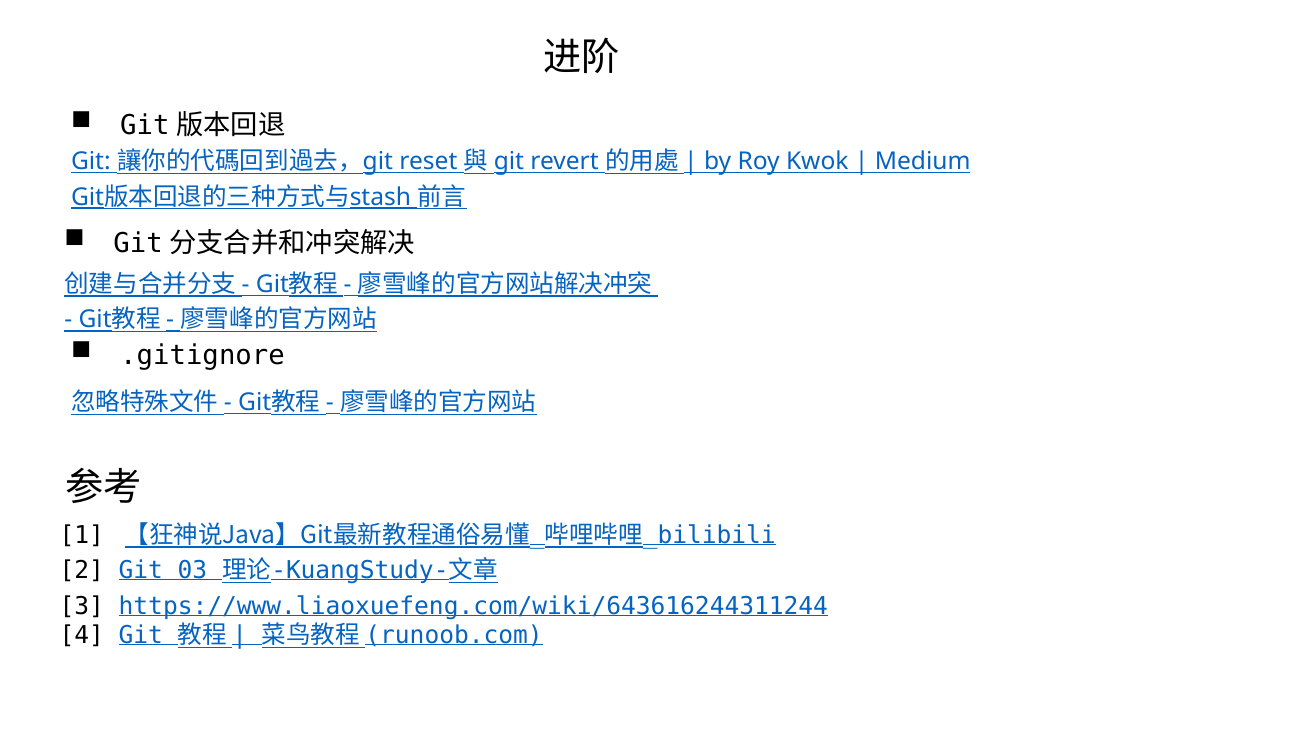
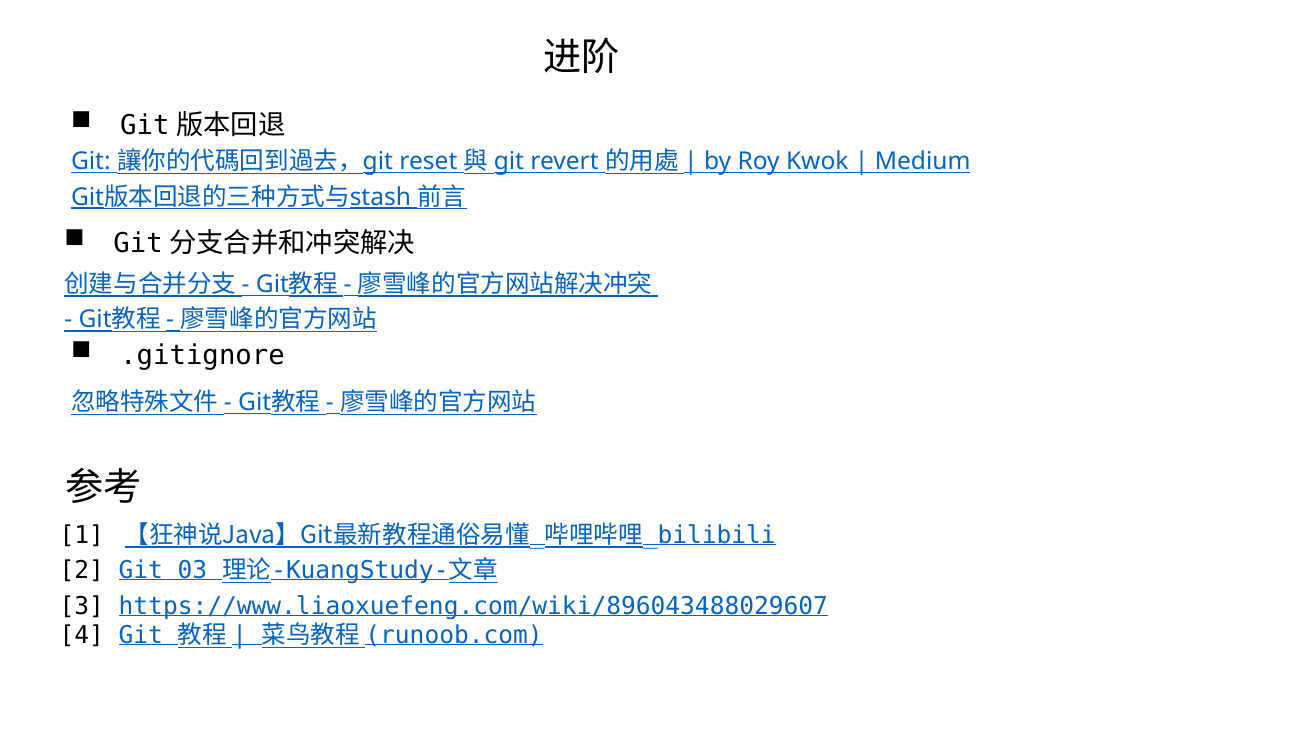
https://www.liaoxuefeng.com/wiki/643616244311244: https://www.liaoxuefeng.com/wiki/643616244311244 -> https://www.liaoxuefeng.com/wiki/896043488029607 (473, 606)
